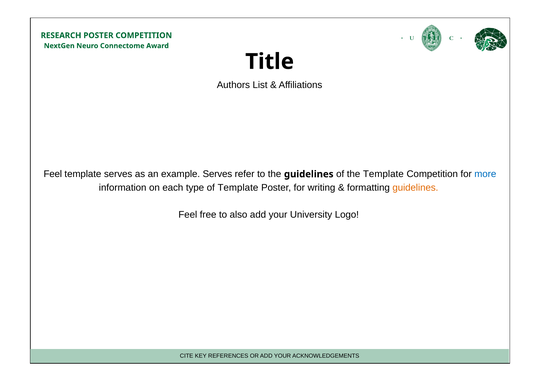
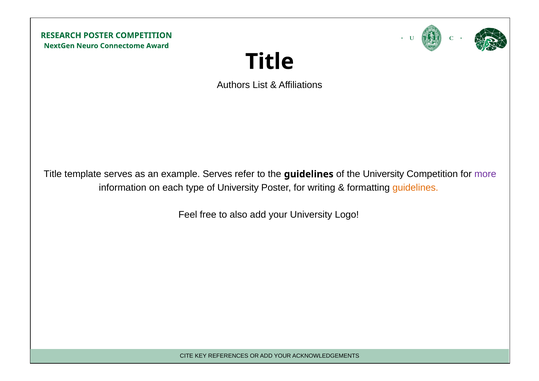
Feel: Feel -> Title (53, 174)
the Template: Template -> University (383, 174)
more colour: blue -> purple (485, 174)
of Template: Template -> University (238, 188)
